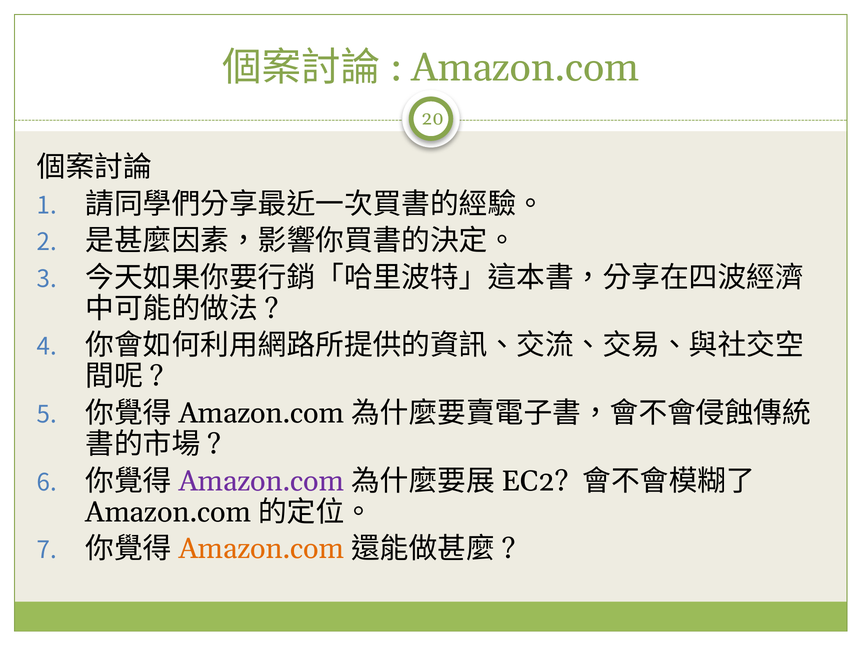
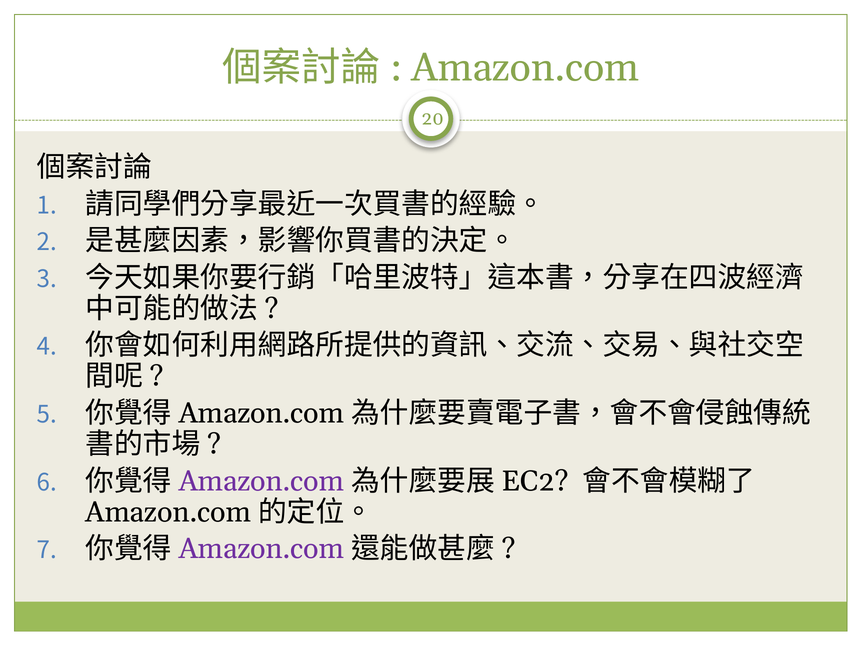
Amazon.com colour: orange -> purple (261, 549)
